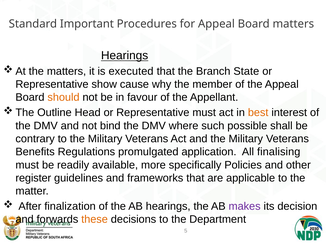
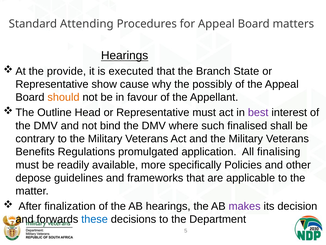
Important: Important -> Attending (87, 24)
the matters: matters -> provide (66, 71)
member: member -> possibly (212, 84)
best colour: orange -> purple (258, 112)
possible: possible -> finalised (247, 125)
register: register -> depose (33, 178)
these colour: orange -> blue (95, 219)
